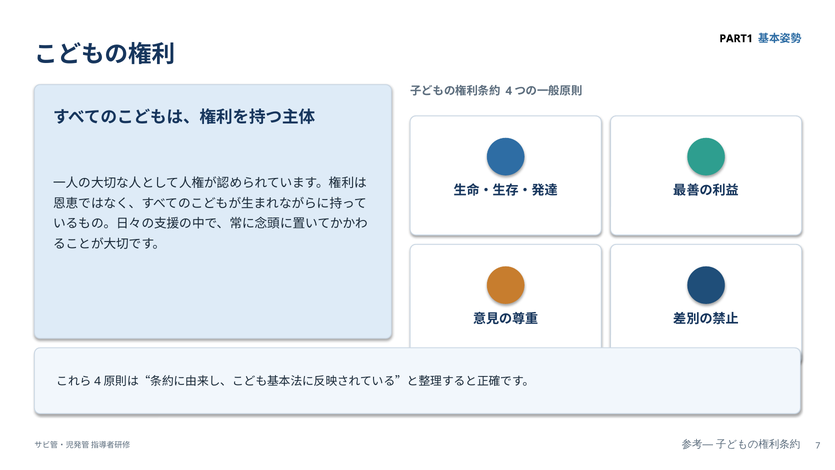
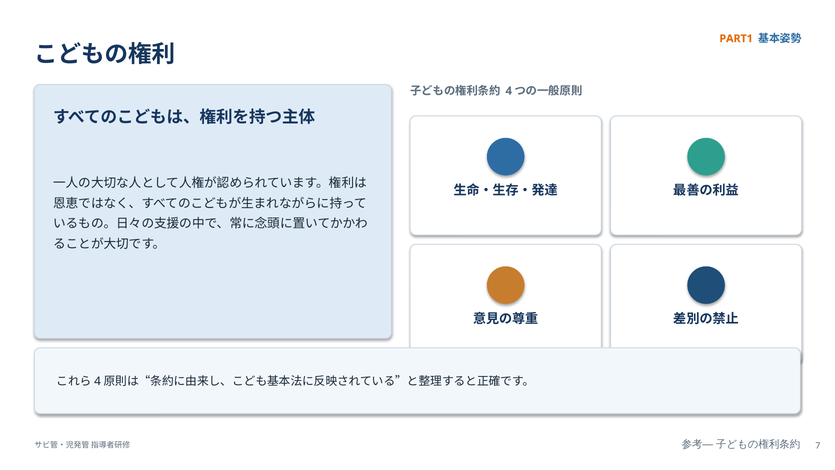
PART1 colour: black -> orange (736, 39)
